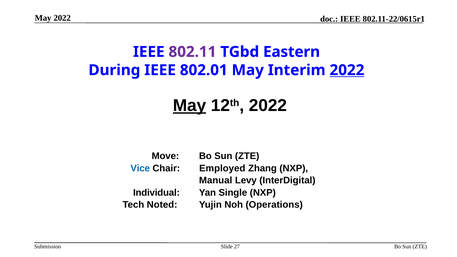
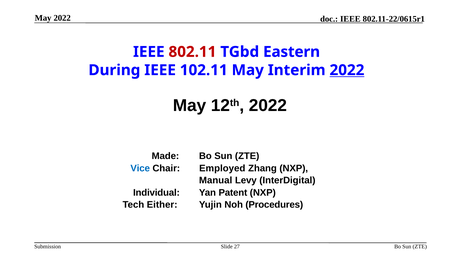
802.11 colour: purple -> red (192, 52)
802.01: 802.01 -> 102.11 (204, 70)
May underline: present -> none (190, 106)
Move: Move -> Made (165, 156)
Single: Single -> Patent (233, 193)
Noted: Noted -> Either (162, 205)
Operations: Operations -> Procedures (274, 205)
